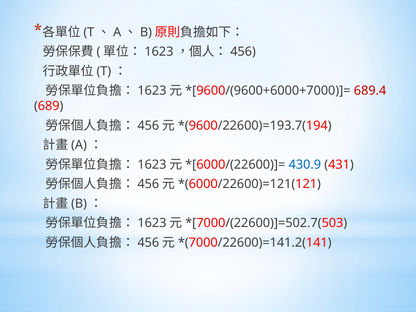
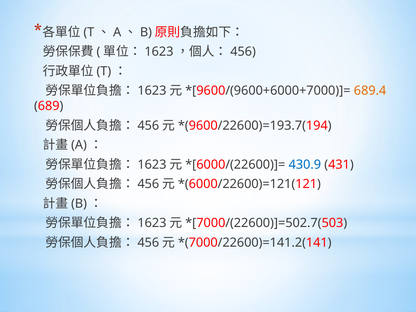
689.4 colour: red -> orange (370, 91)
